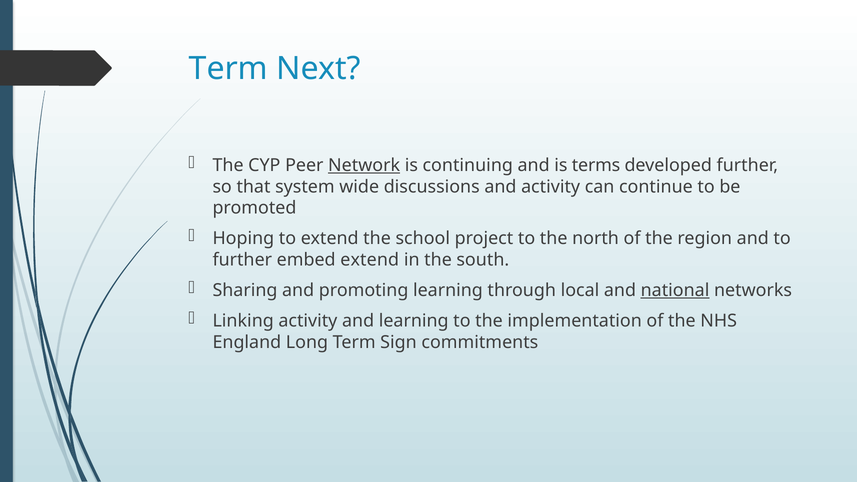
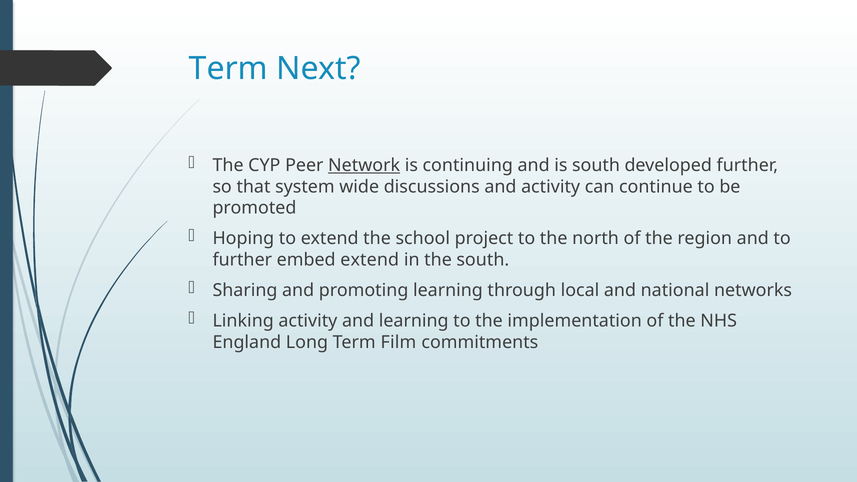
is terms: terms -> south (596, 165)
national underline: present -> none (675, 290)
Sign: Sign -> Film (398, 342)
